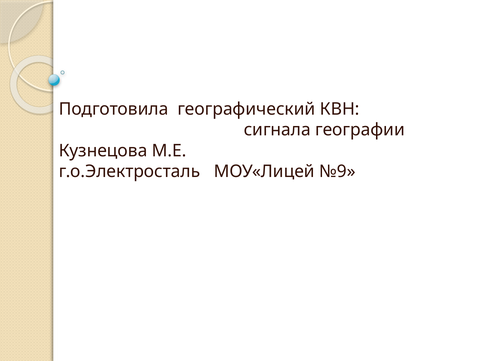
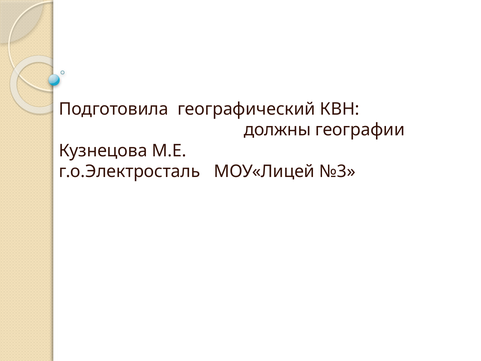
сигнала: сигнала -> должны (277, 130)
№9: №9 -> №3 (338, 171)
